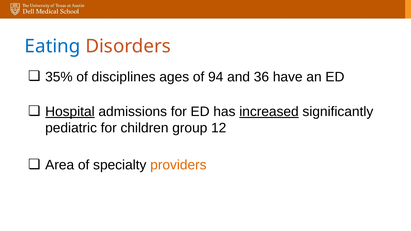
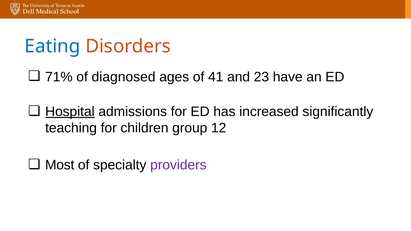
35%: 35% -> 71% (59, 77)
disciplines: disciplines -> diagnosed (124, 77)
94: 94 -> 41 (216, 77)
36: 36 -> 23 (261, 77)
increased underline: present -> none (269, 112)
pediatric: pediatric -> teaching (71, 128)
Area: Area -> Most (60, 165)
providers colour: orange -> purple (178, 165)
